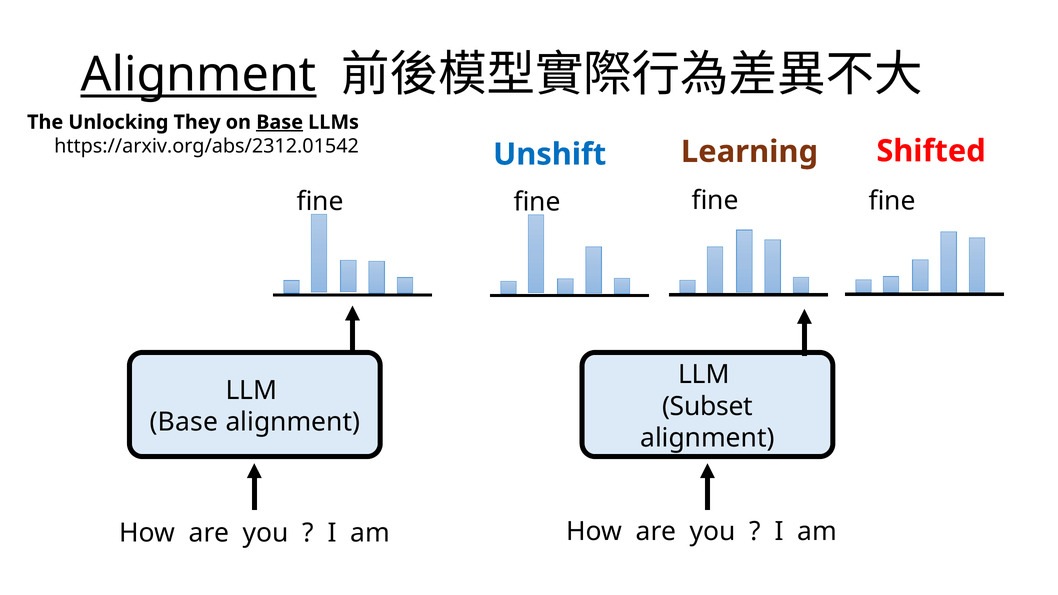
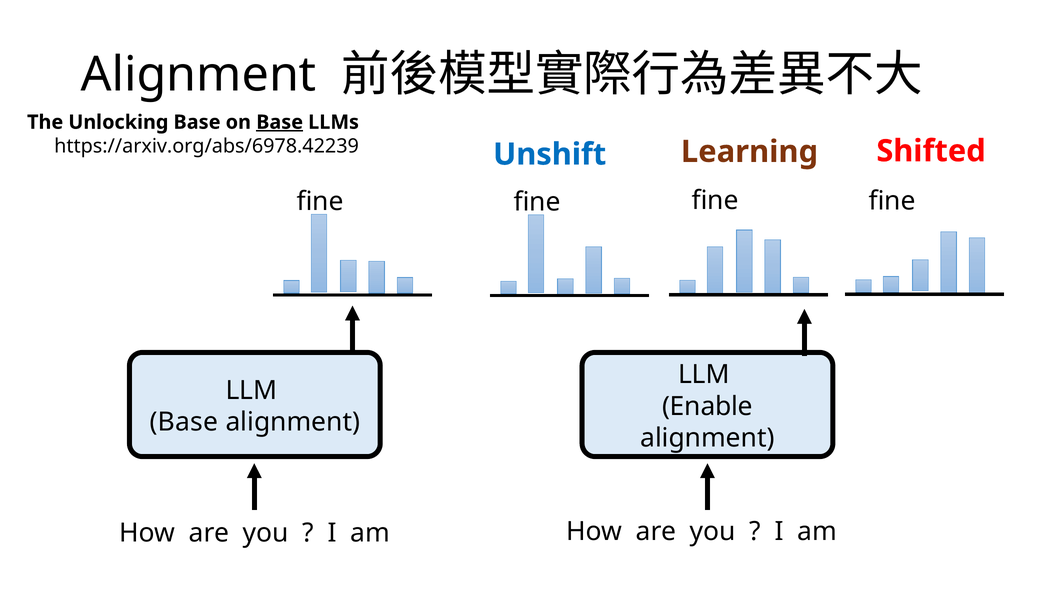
Alignment underline: present -> none (199, 75)
Unlocking They: They -> Base (197, 122)
https://arxiv.org/abs/2312.01542: https://arxiv.org/abs/2312.01542 -> https://arxiv.org/abs/6978.42239 (207, 146)
Subset: Subset -> Enable (708, 406)
